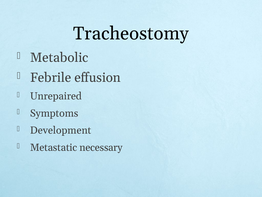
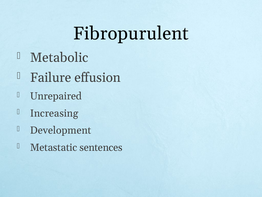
Tracheostomy: Tracheostomy -> Fibropurulent (131, 33)
Febrile: Febrile -> Failure (51, 77)
Symptoms: Symptoms -> Increasing (54, 113)
necessary: necessary -> sentences (101, 147)
